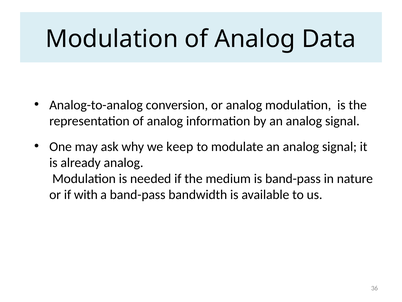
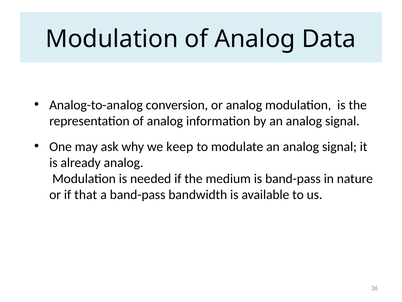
with: with -> that (86, 195)
